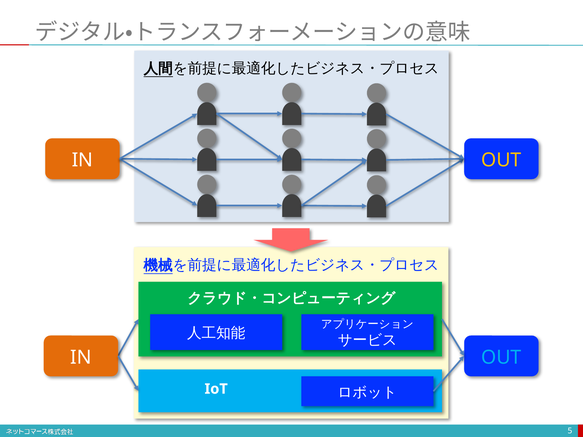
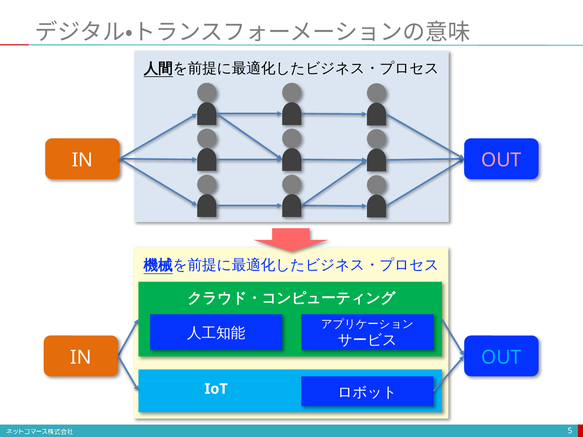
OUT colour: yellow -> pink (501, 160)
